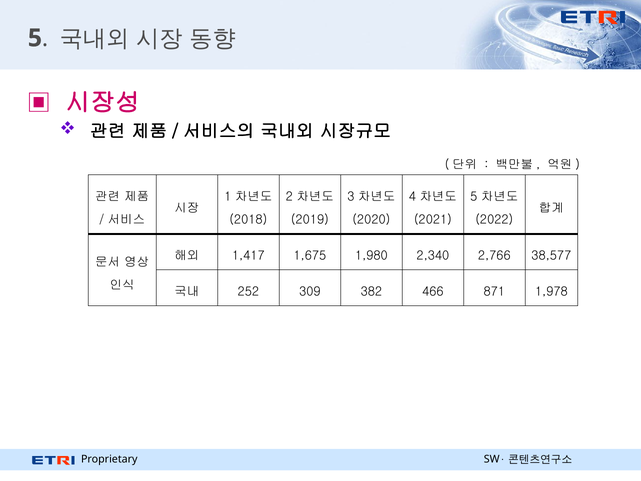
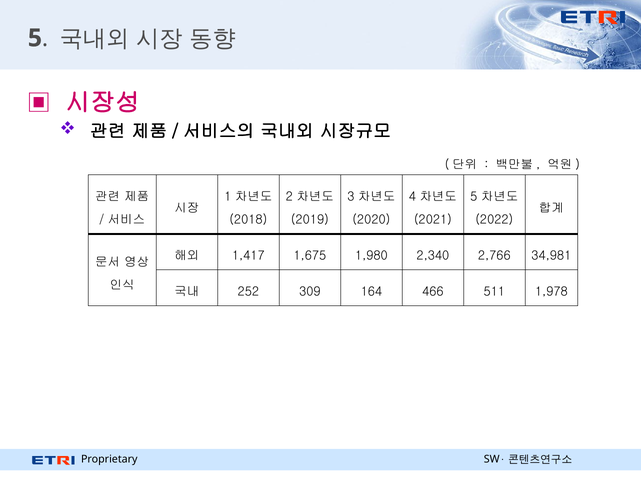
38,577: 38,577 -> 34,981 (551, 256)
382: 382 -> 164 (371, 291)
871: 871 -> 511 (494, 291)
